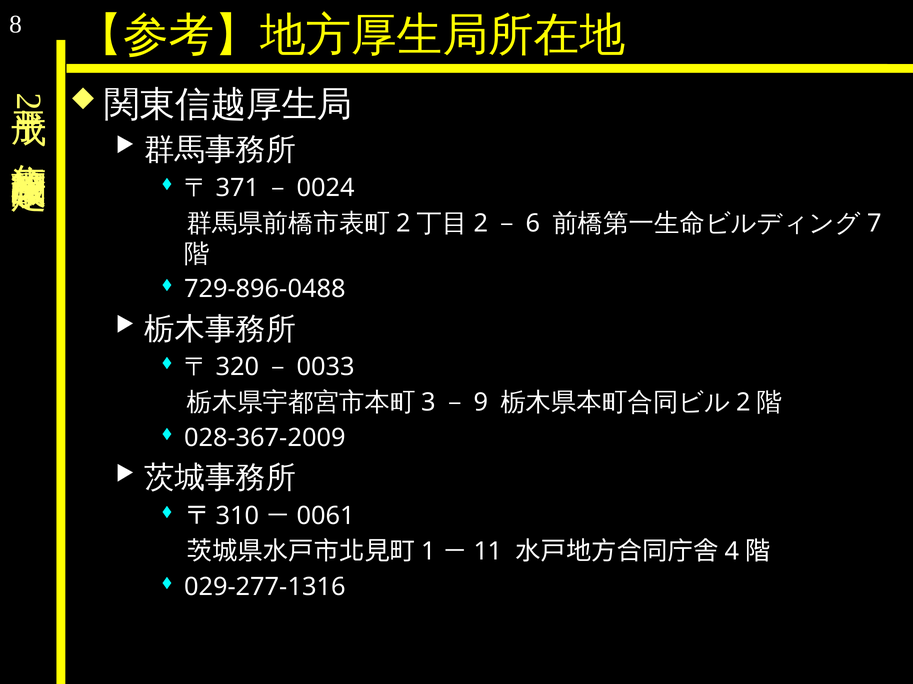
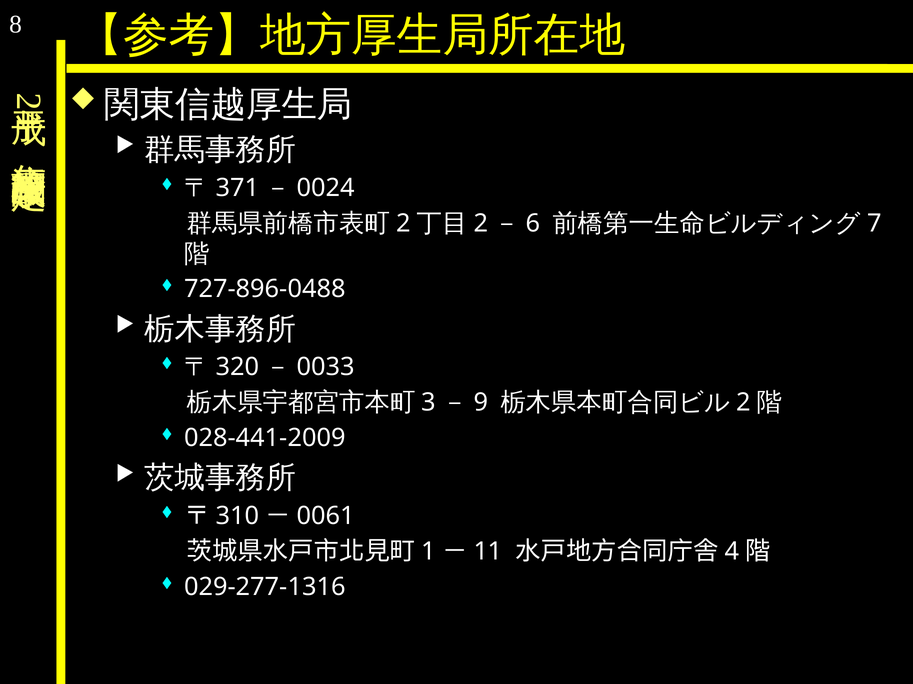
729-896-0488: 729-896-0488 -> 727-896-0488 (265, 289)
028-367-2009: 028-367-2009 -> 028-441-2009 (265, 439)
